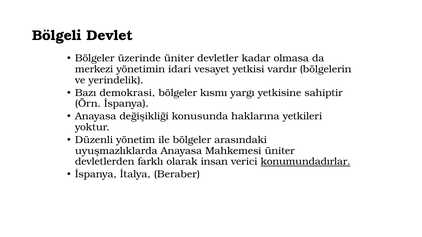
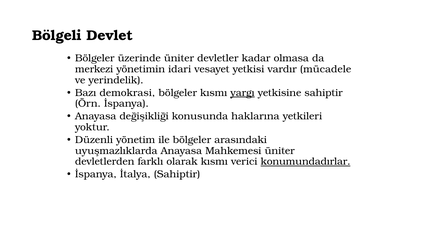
bölgelerin: bölgelerin -> mücadele (326, 69)
yargı underline: none -> present (243, 93)
olarak insan: insan -> kısmı (214, 162)
İtalya Beraber: Beraber -> Sahiptir (177, 175)
